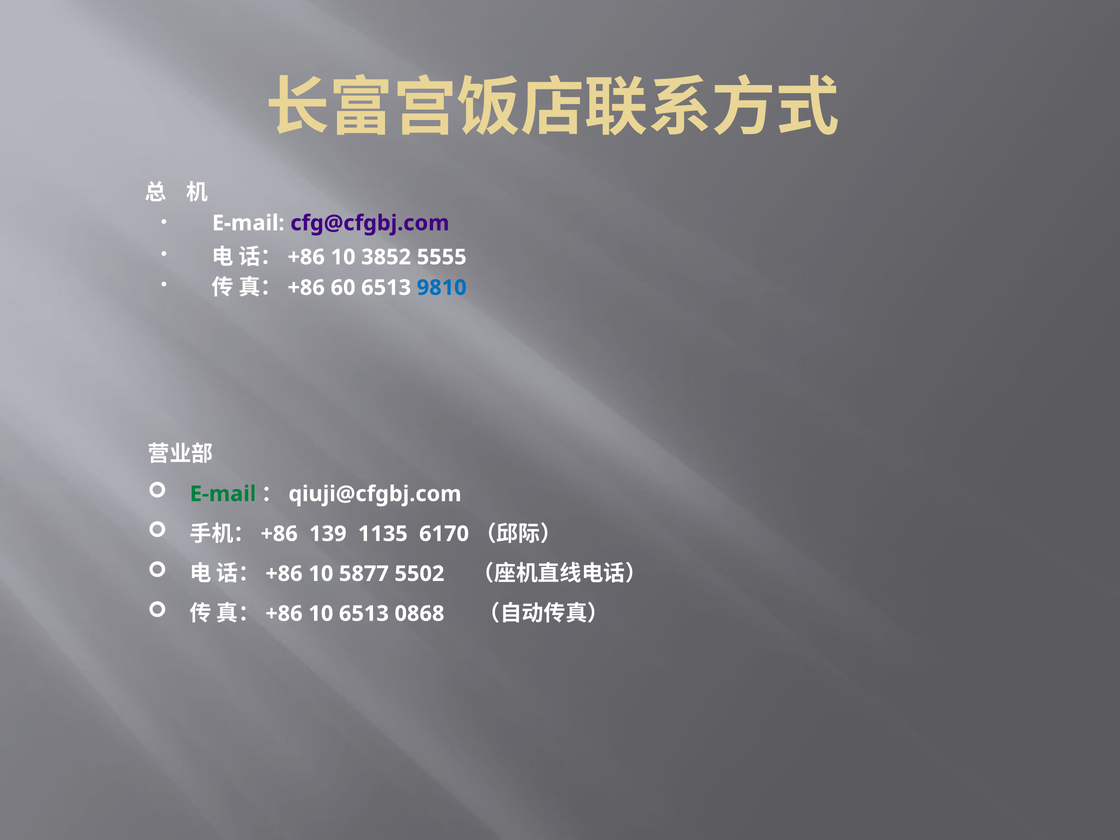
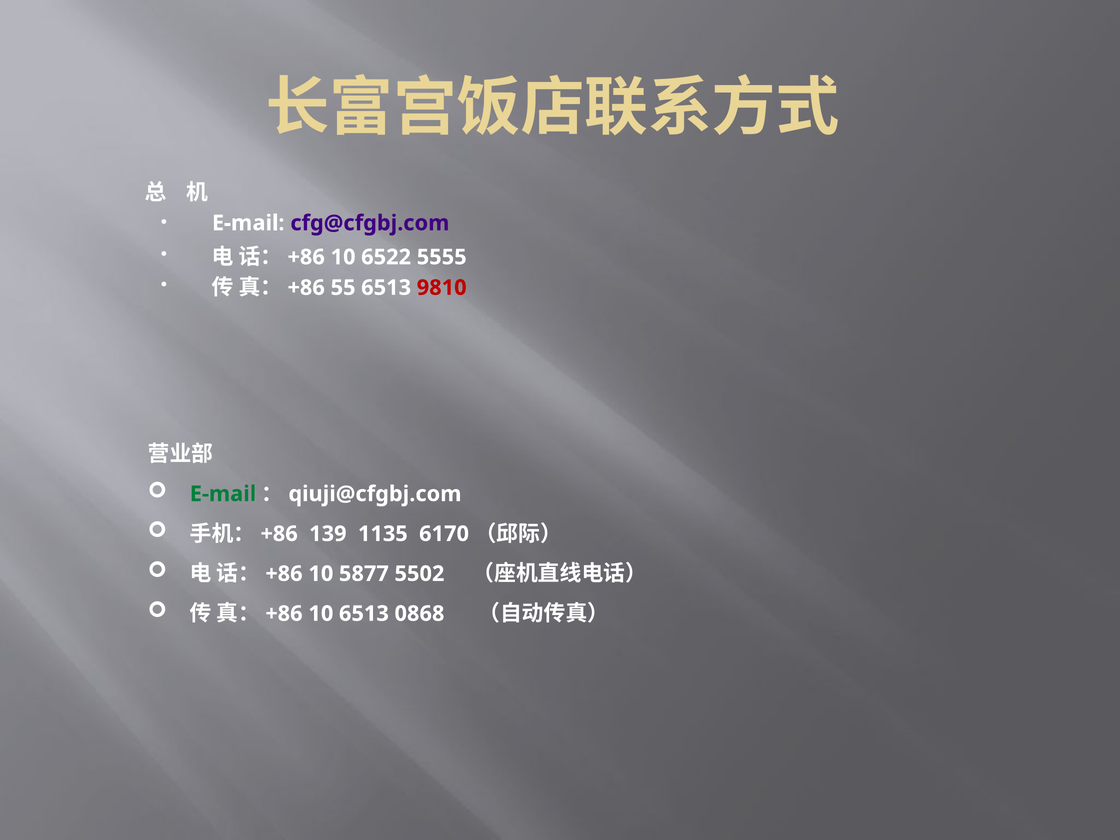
3852: 3852 -> 6522 (386, 257)
60: 60 -> 55 (343, 288)
9810 colour: blue -> red (442, 288)
